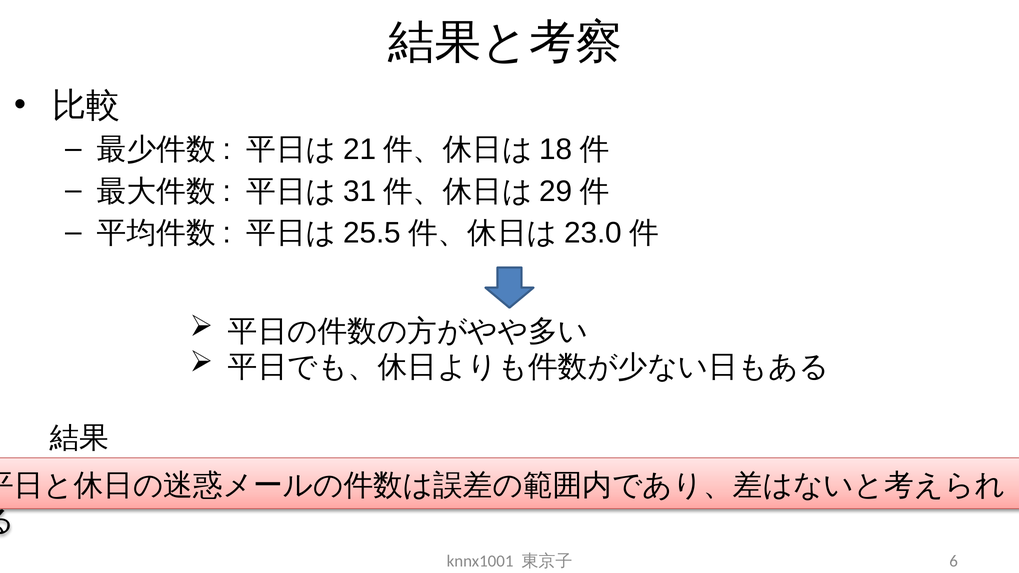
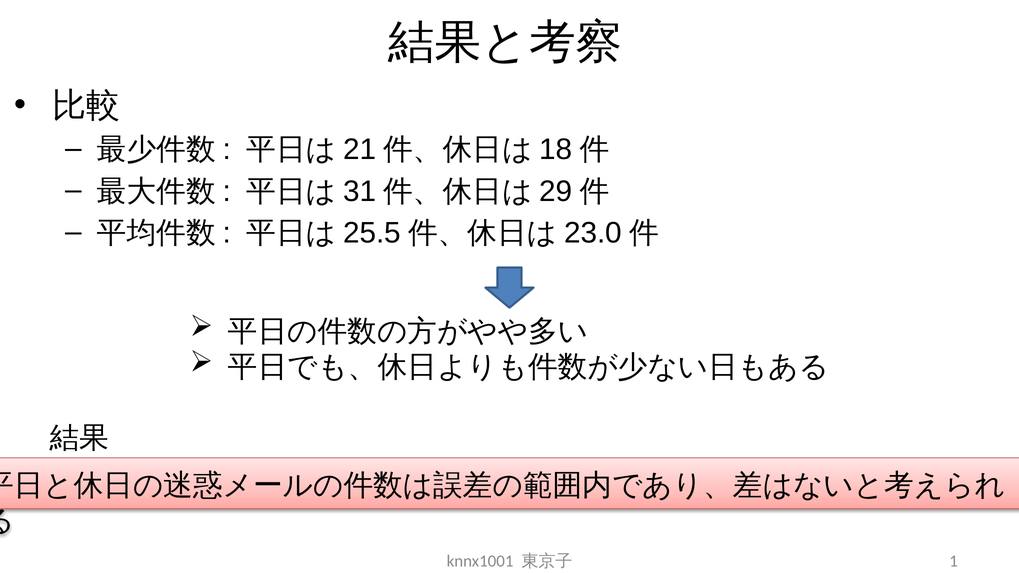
6: 6 -> 1 (954, 561)
